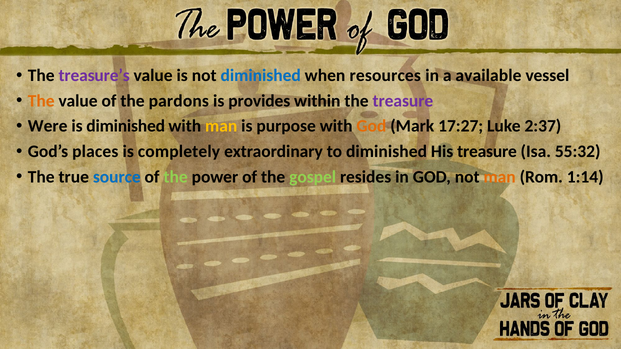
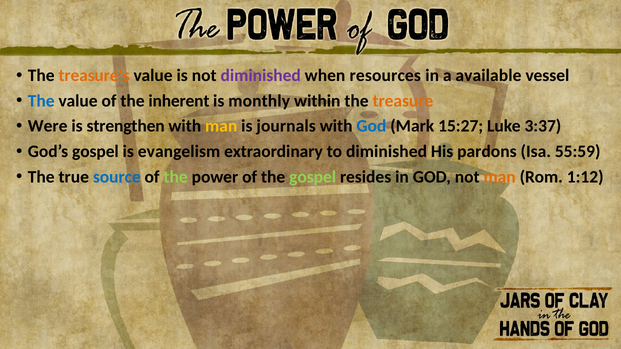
treasure’s colour: purple -> orange (94, 76)
diminished colour: blue -> purple (261, 76)
The colour: orange -> blue (41, 101)
pardons: pardons -> inherent (179, 101)
provides: provides -> monthly (259, 101)
treasure colour: purple -> orange (403, 101)
is diminished: diminished -> strengthen (126, 126)
purpose: purpose -> journals (286, 126)
God colour: orange -> blue (371, 126)
17:27: 17:27 -> 15:27 (461, 126)
2:37: 2:37 -> 3:37 (543, 126)
God’s places: places -> gospel (95, 152)
completely: completely -> evangelism (179, 152)
His treasure: treasure -> pardons (487, 152)
55:32: 55:32 -> 55:59 (578, 152)
1:14: 1:14 -> 1:12 (585, 177)
